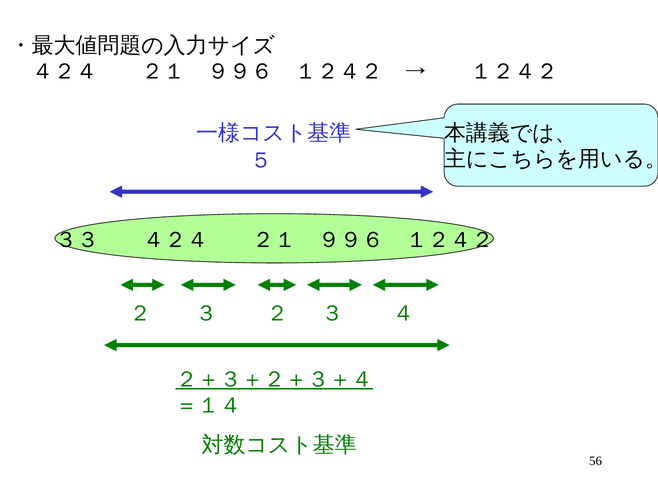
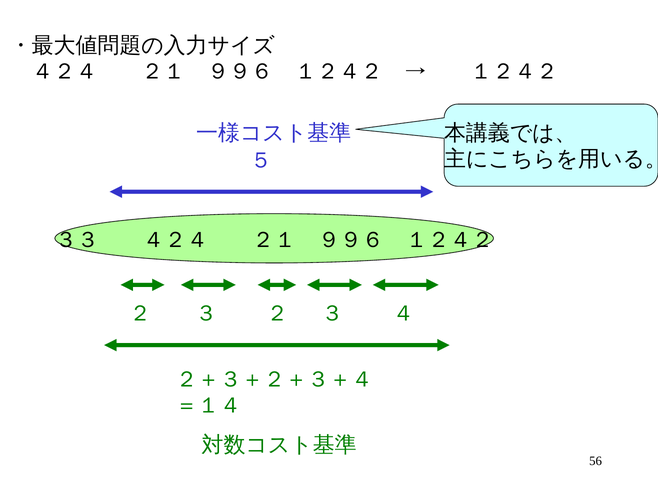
２＋３＋２＋３＋４ underline: present -> none (274, 380)
